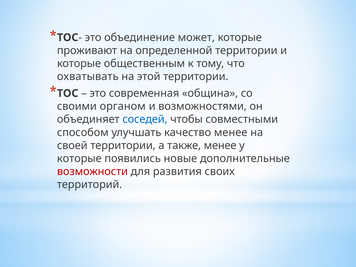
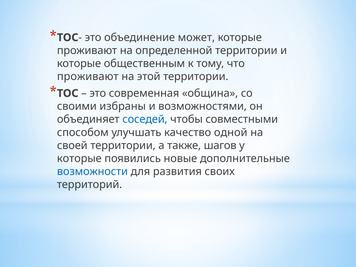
охватывать: охватывать -> проживают (88, 77)
органом: органом -> избраны (123, 106)
качество менее: менее -> одной (231, 132)
также менее: менее -> шагов (220, 145)
возможности colour: red -> blue (92, 172)
